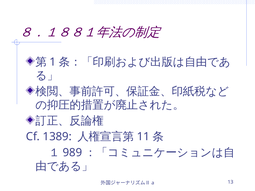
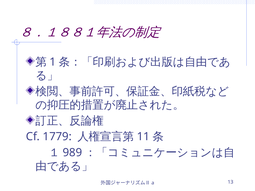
1389: 1389 -> 1779 (57, 137)
